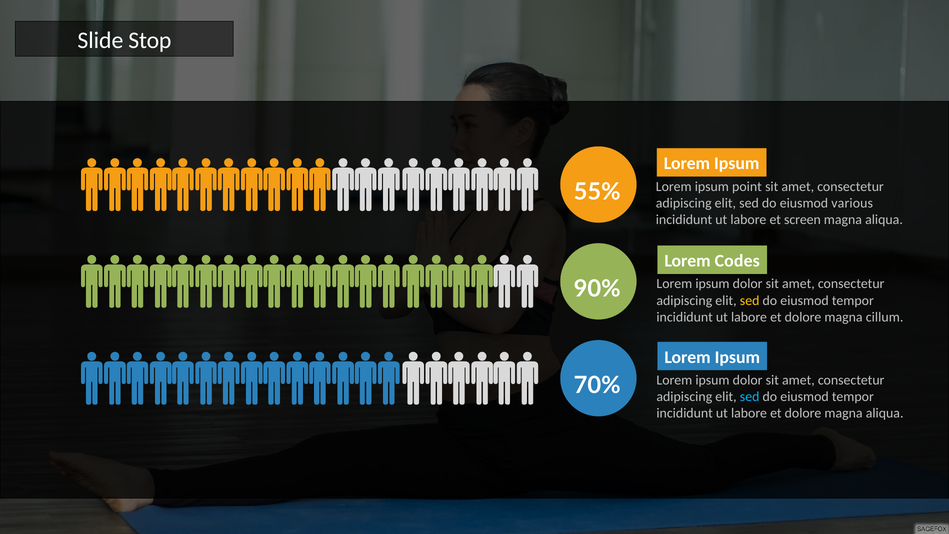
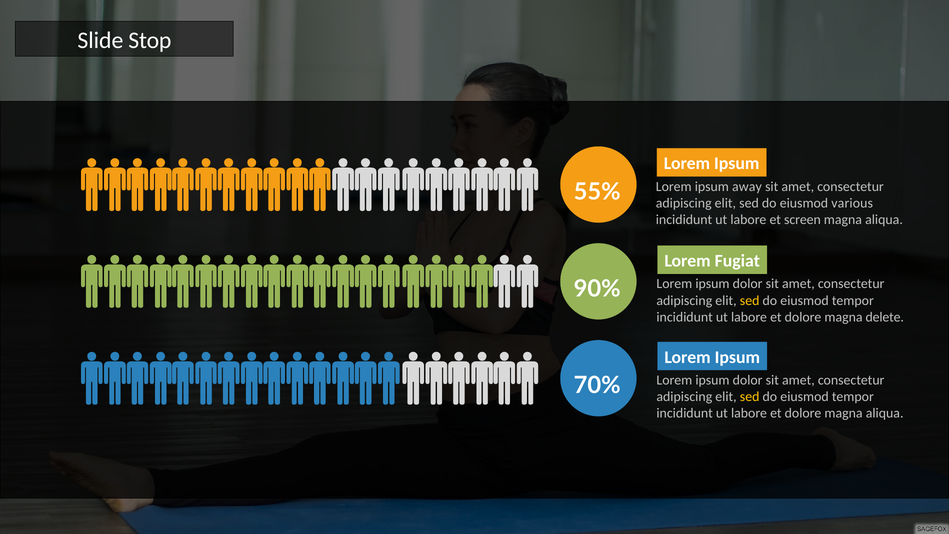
point: point -> away (747, 186)
Codes: Codes -> Fugiat (737, 261)
cillum: cillum -> delete (885, 317)
sed colour: light blue -> yellow (750, 397)
